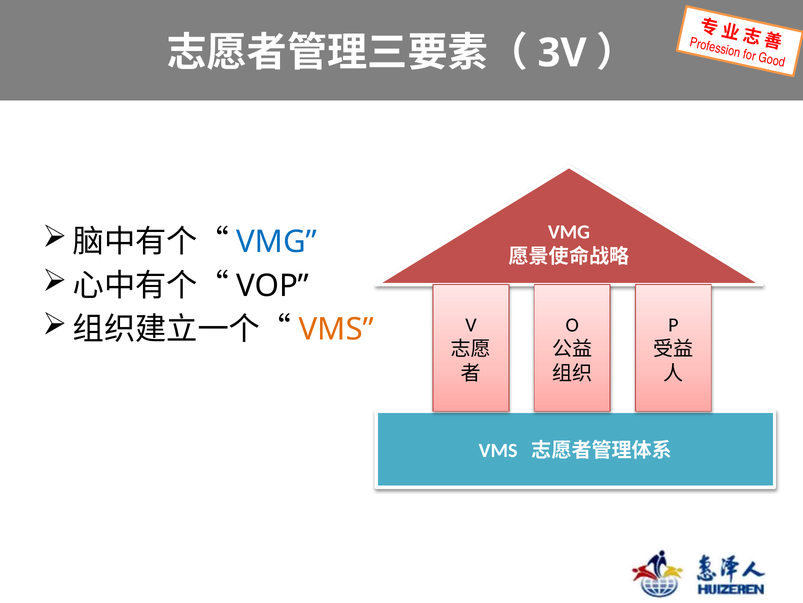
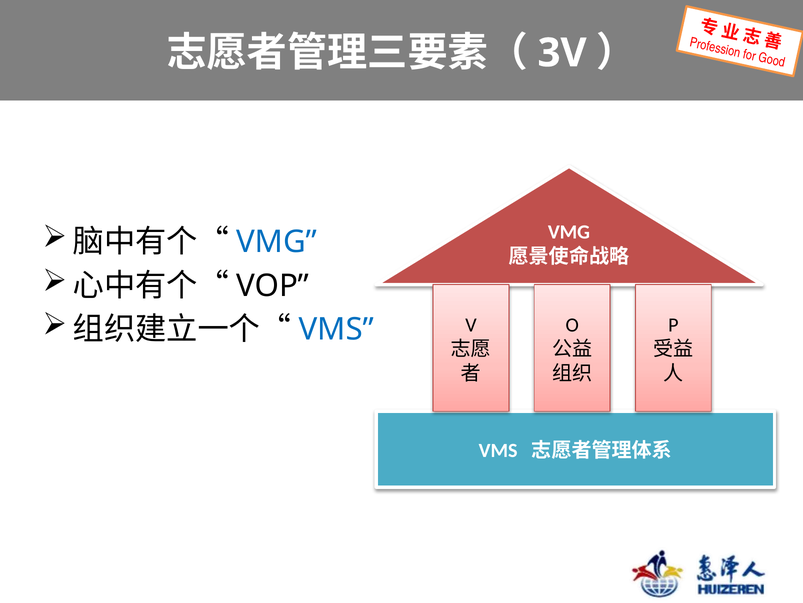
VMS colour: orange -> blue (336, 329)
